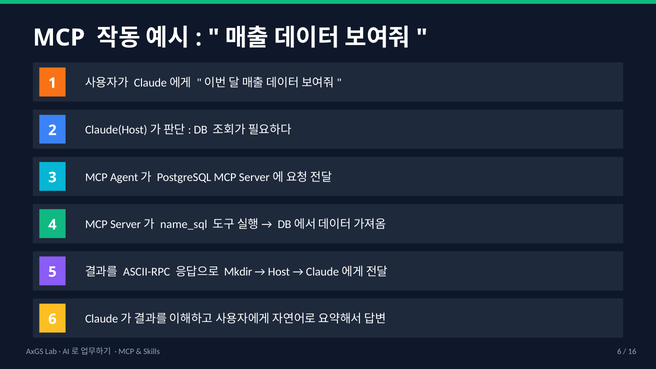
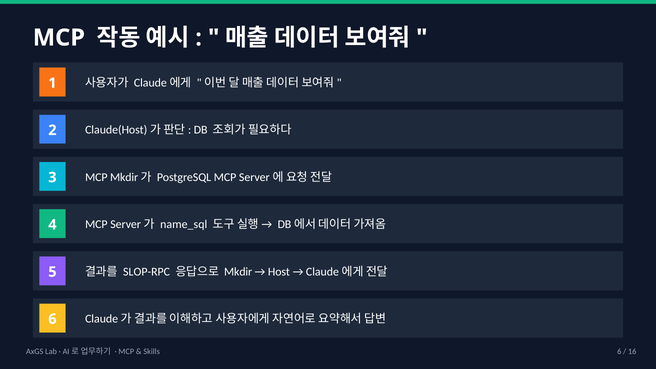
MCP Agent: Agent -> Mkdir (124, 177)
ASCII-RPC: ASCII-RPC -> SLOP-RPC (147, 272)
